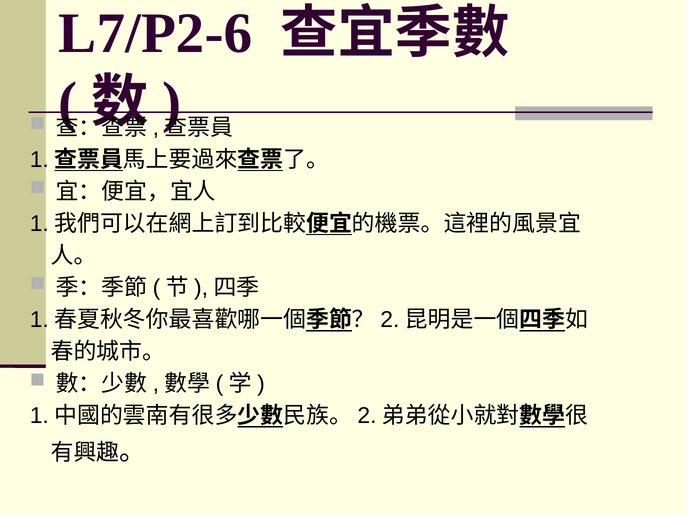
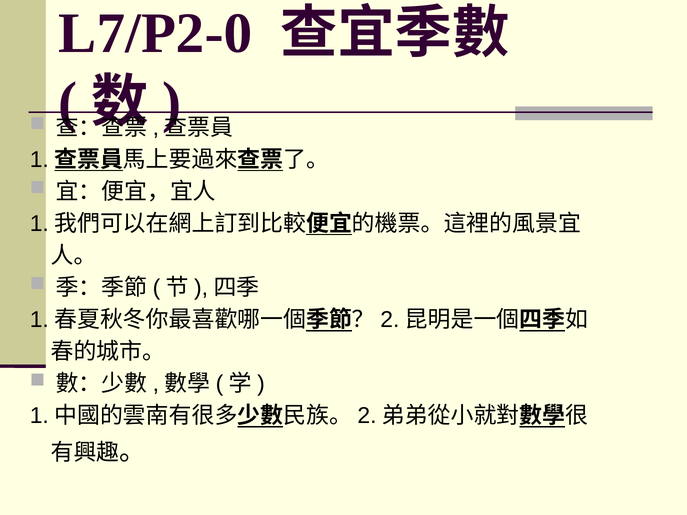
L7/P2-6: L7/P2-6 -> L7/P2-0 (155, 33)
